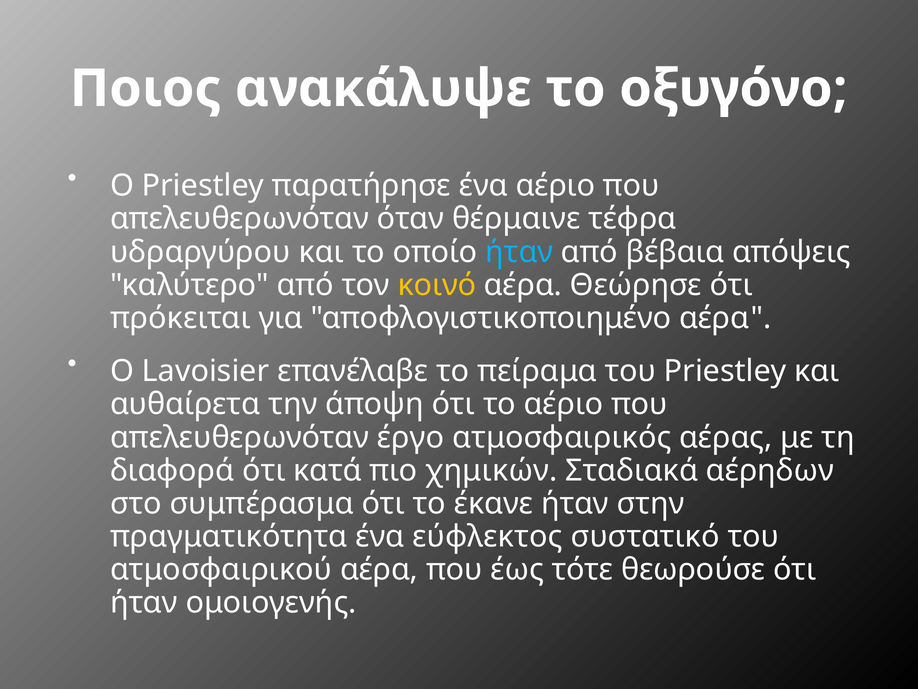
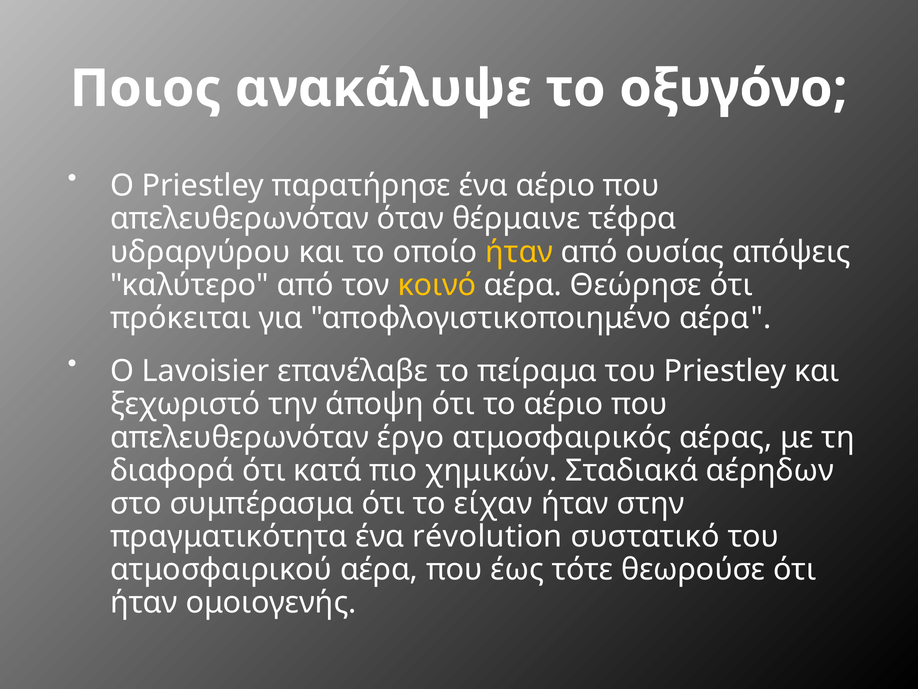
ήταν colour: light blue -> yellow (519, 252)
βέβαια: βέβαια -> ουσίας (675, 252)
αυθαίρετα: αυθαίρετα -> ξεχωριστό (185, 404)
έκανε: έκανε -> είχαν (493, 503)
εύφλεκτος: εύφλεκτος -> révolution (487, 536)
